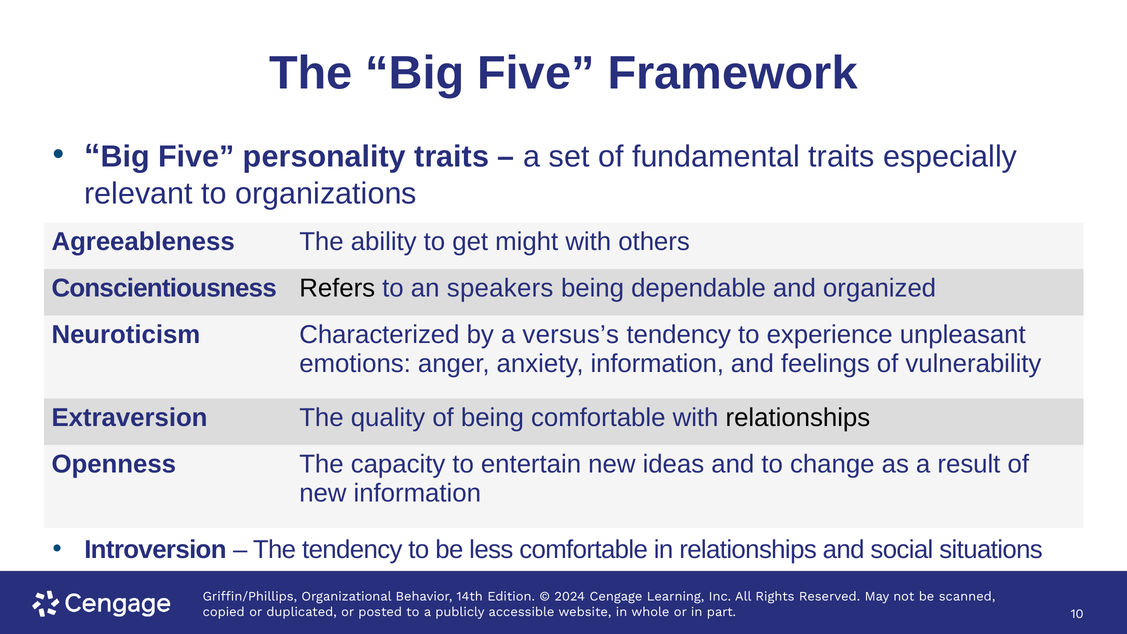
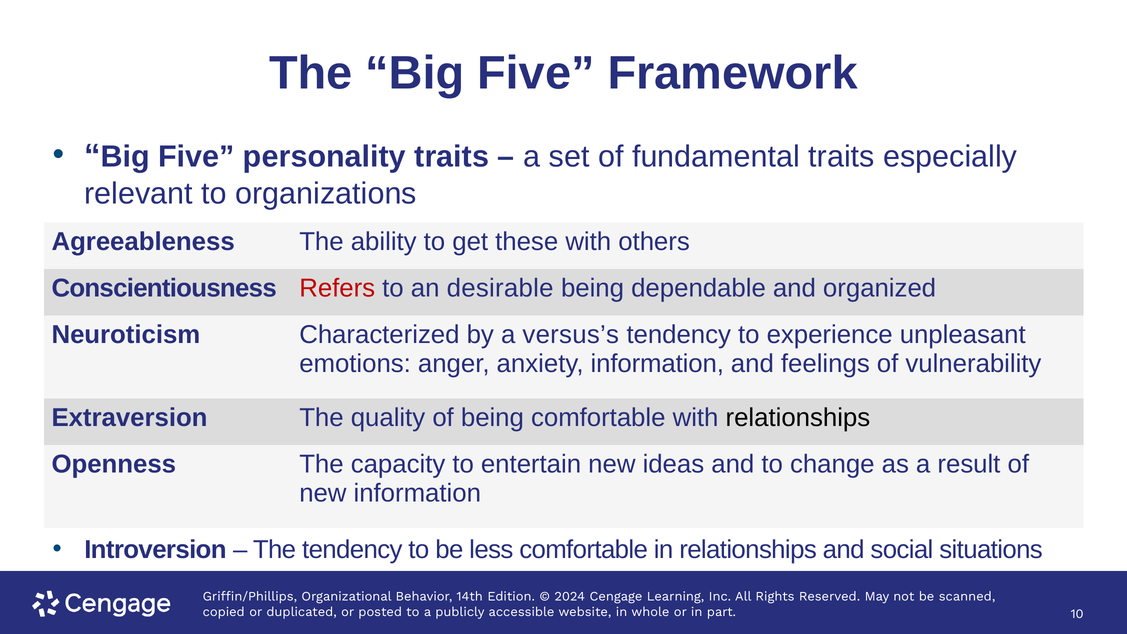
might: might -> these (527, 242)
Refers colour: black -> red (337, 288)
speakers: speakers -> desirable (500, 288)
